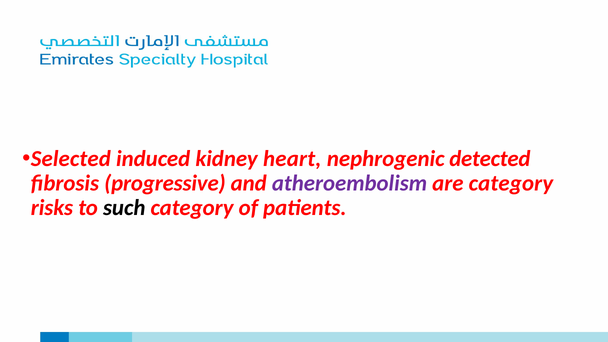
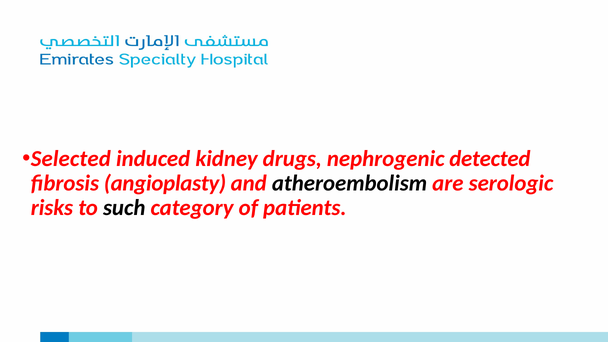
heart: heart -> drugs (292, 159)
progressive: progressive -> angioplasty (165, 183)
atheroembolism colour: purple -> black (349, 183)
are category: category -> serologic (511, 183)
